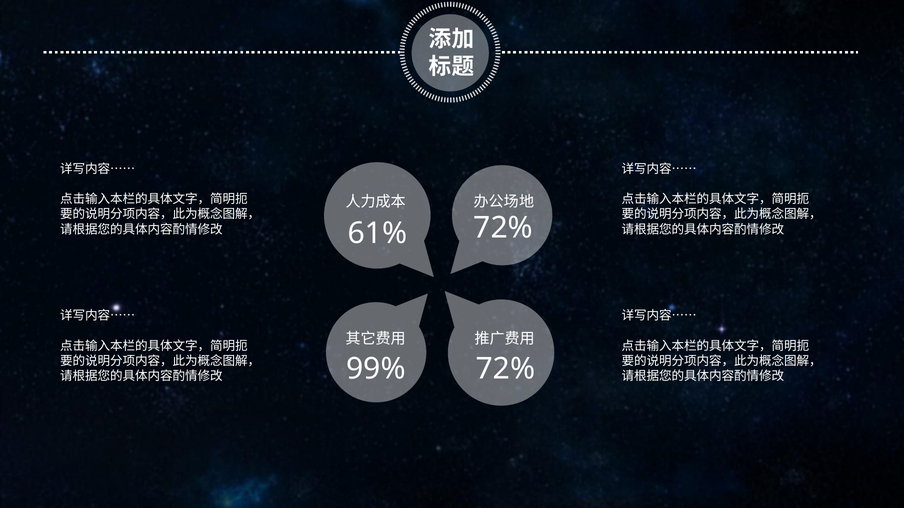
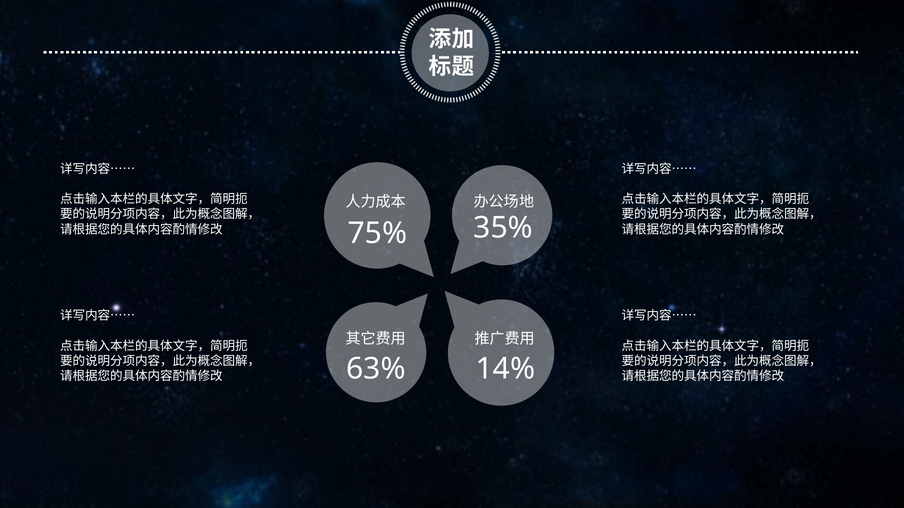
72%: 72% -> 35% (503, 228)
61%: 61% -> 75% (377, 233)
99%: 99% -> 63% (376, 369)
72%: 72% -> 14% (505, 369)
